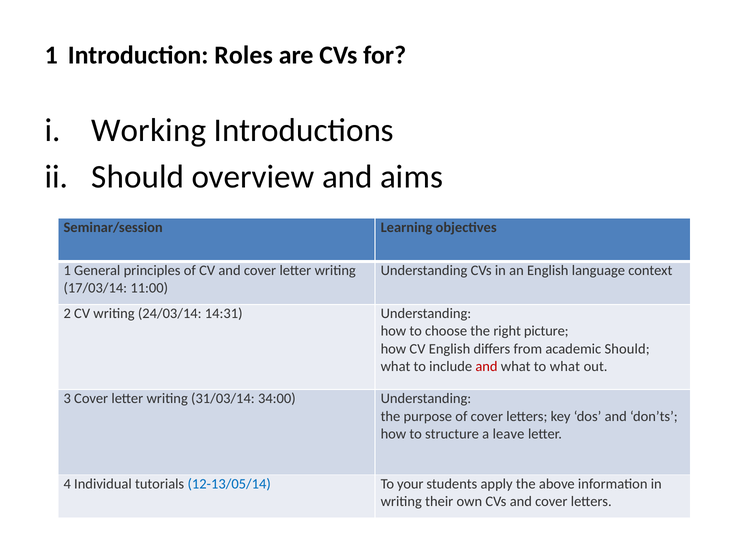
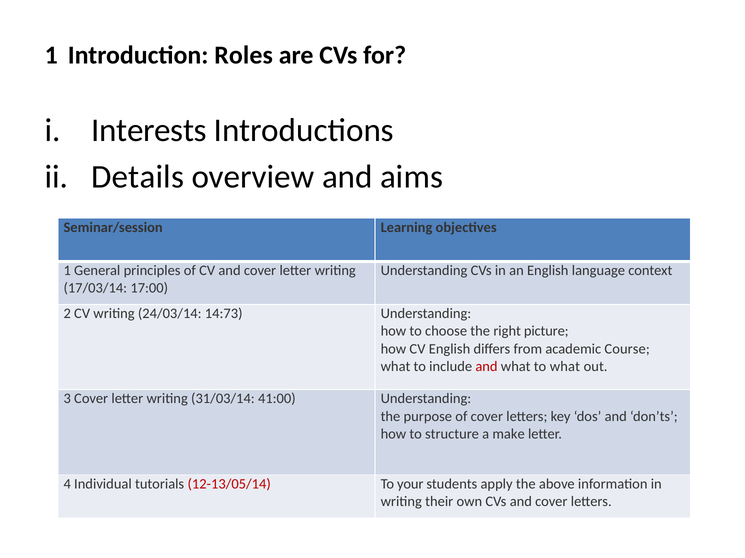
Working: Working -> Interests (149, 131)
Should: Should -> Details (138, 177)
11:00: 11:00 -> 17:00 (149, 288)
14:31: 14:31 -> 14:73 (224, 314)
academic Should: Should -> Course (627, 349)
34:00: 34:00 -> 41:00 (277, 399)
leave: leave -> make (509, 434)
12-13/05/14 colour: blue -> red (229, 484)
